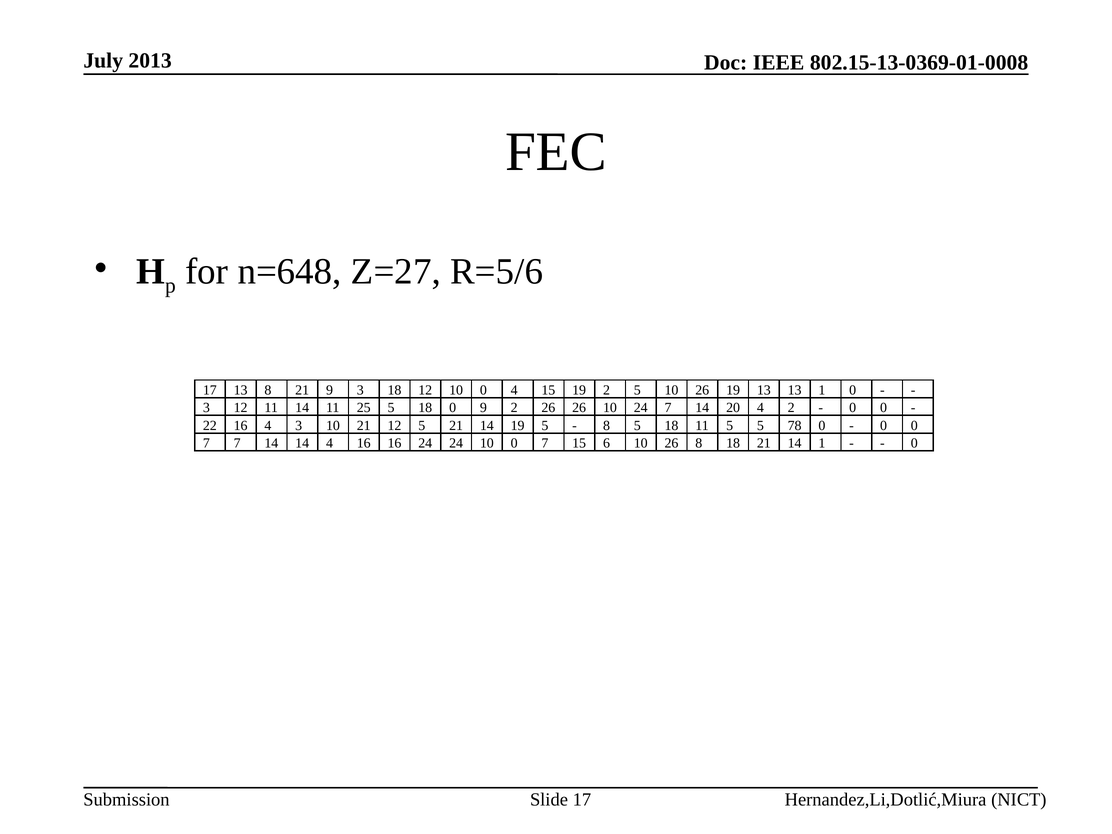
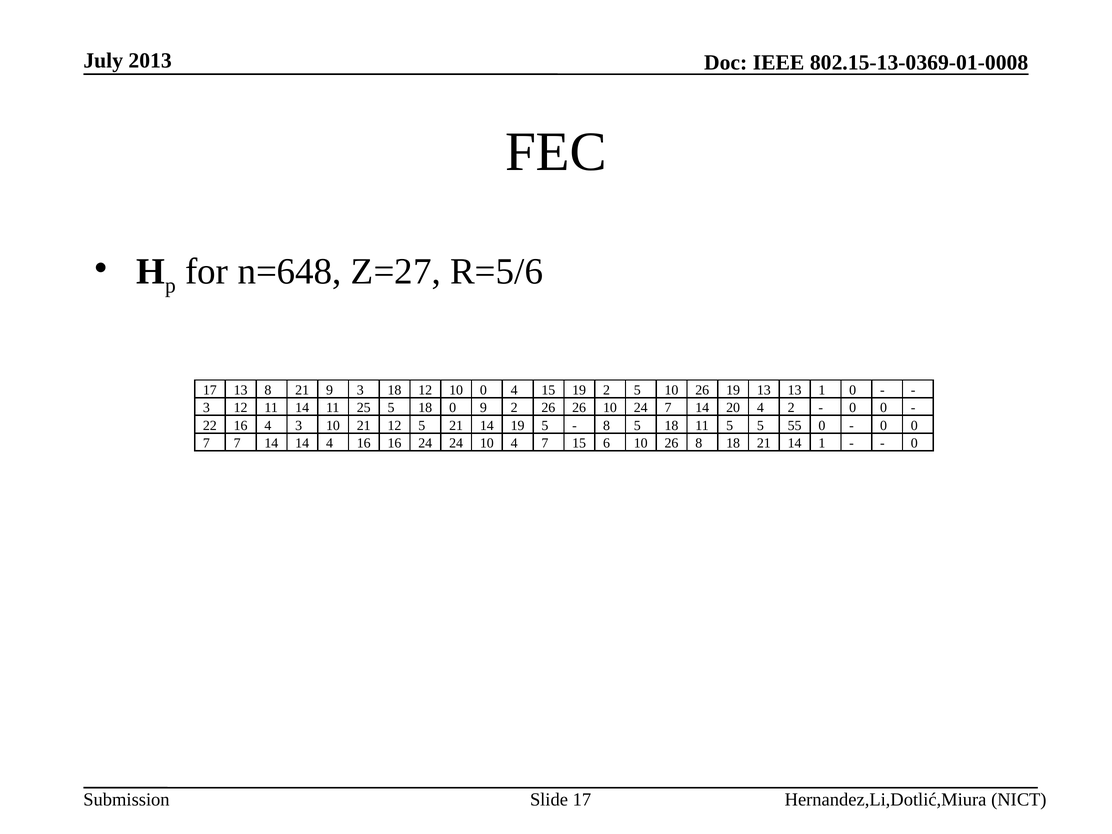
78: 78 -> 55 (795, 425)
24 10 0: 0 -> 4 (514, 443)
